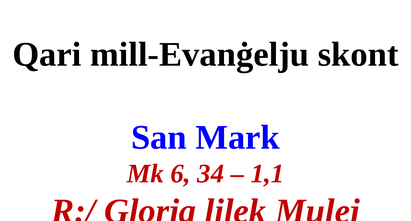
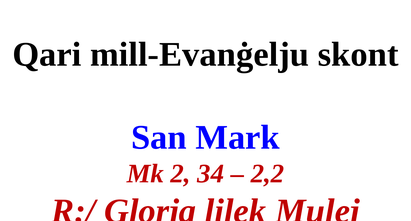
6: 6 -> 2 (181, 174)
1,1: 1,1 -> 2,2 (268, 174)
